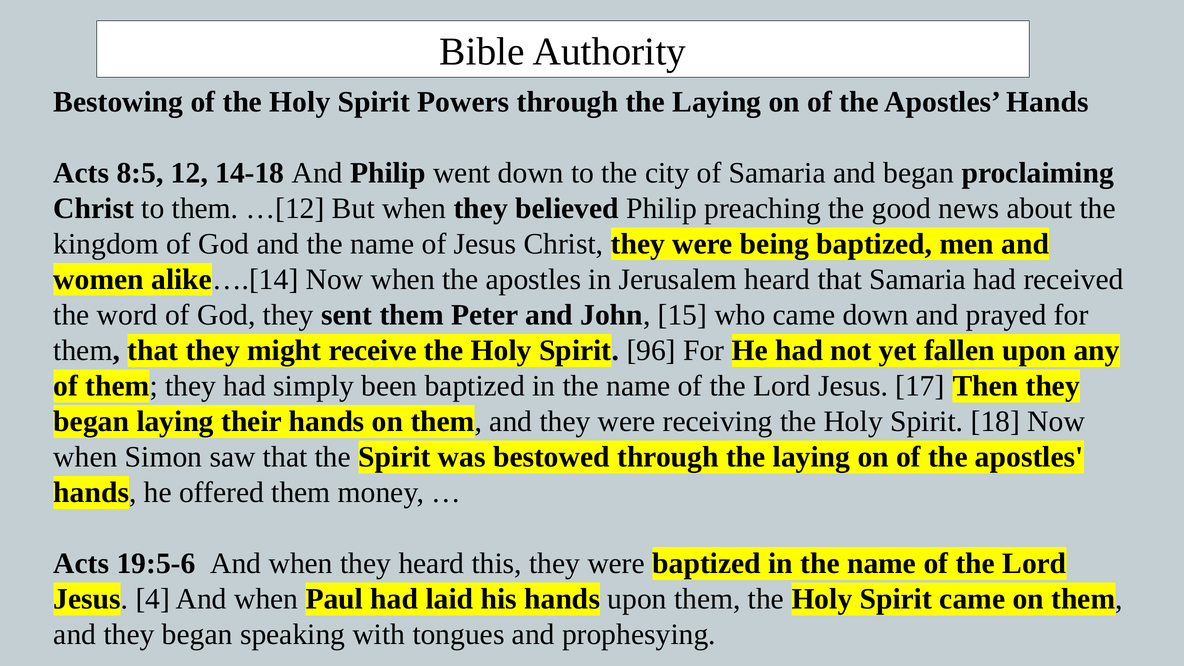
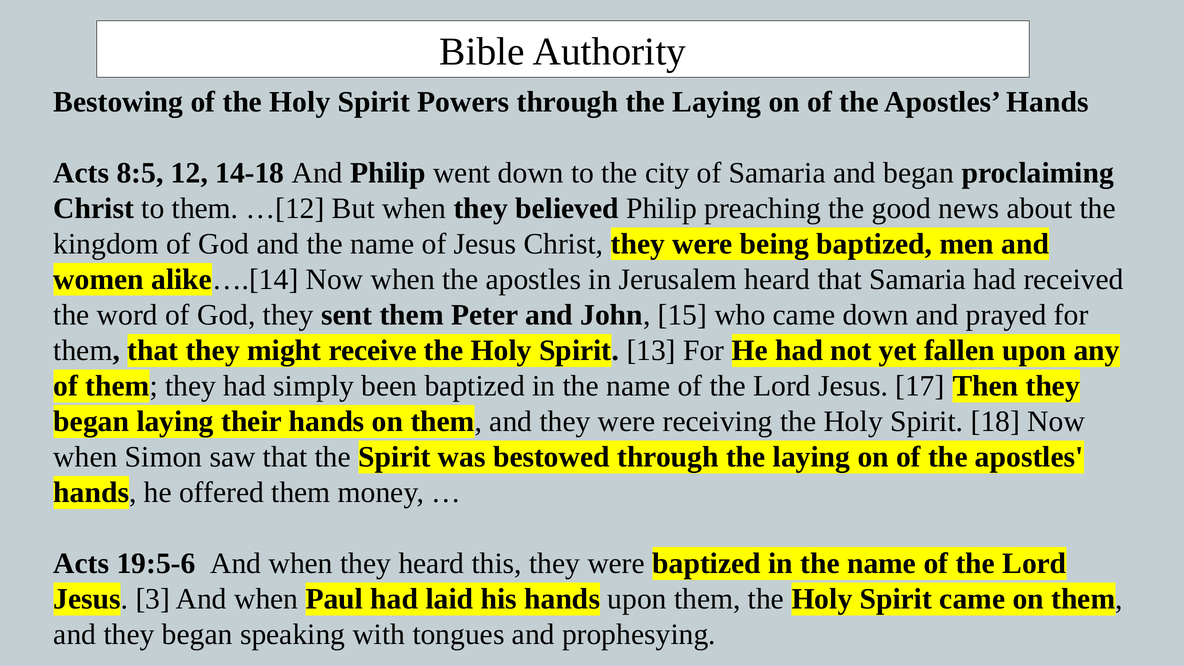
96: 96 -> 13 (651, 351)
4: 4 -> 3 (153, 599)
